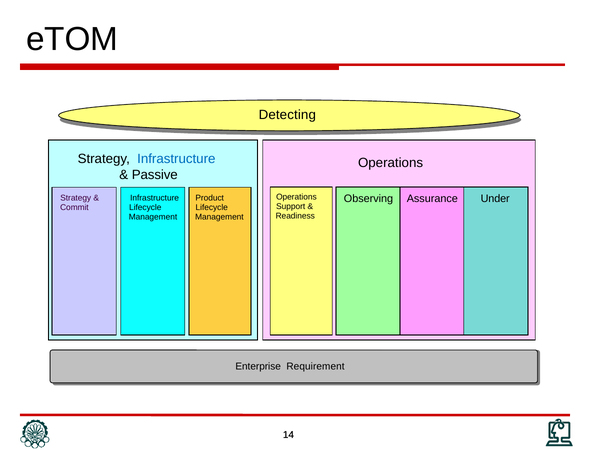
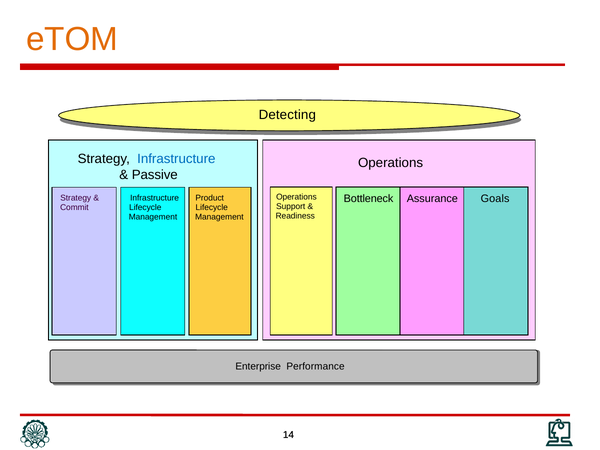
eTOM colour: black -> orange (72, 39)
Observing: Observing -> Bottleneck (369, 199)
Under: Under -> Goals (495, 199)
Requirement: Requirement -> Performance (316, 367)
